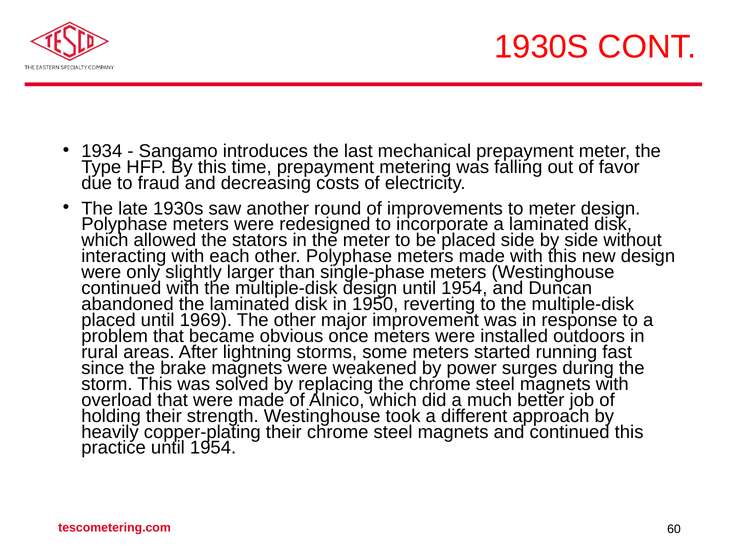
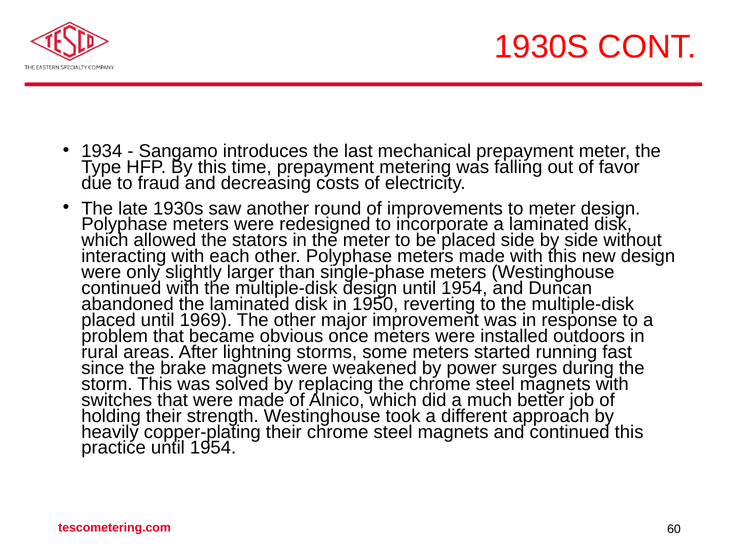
overload: overload -> switches (117, 400)
